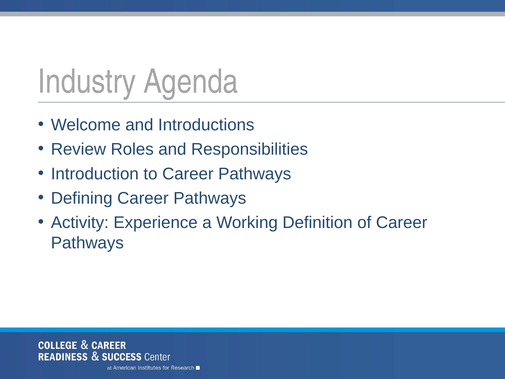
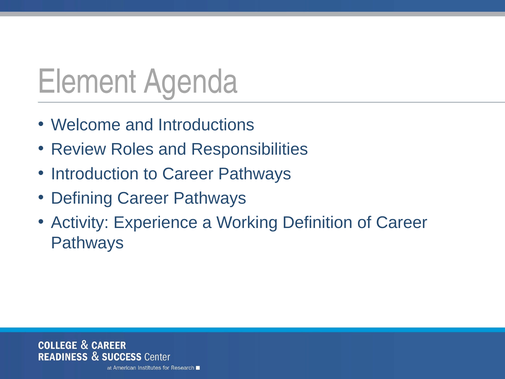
Industry: Industry -> Element (87, 82)
